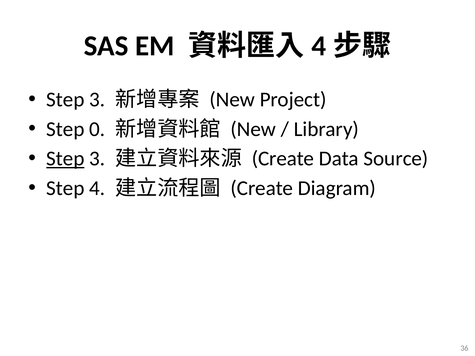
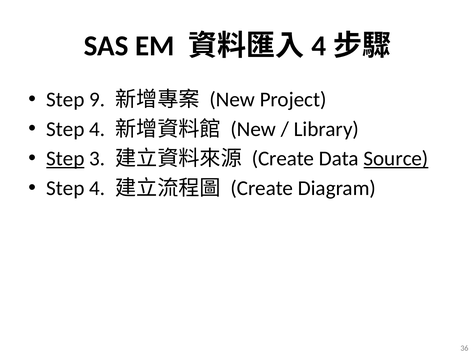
3: 3 -> 9 (97, 100)
0: 0 -> 4 (97, 129)
Source underline: none -> present (396, 159)
